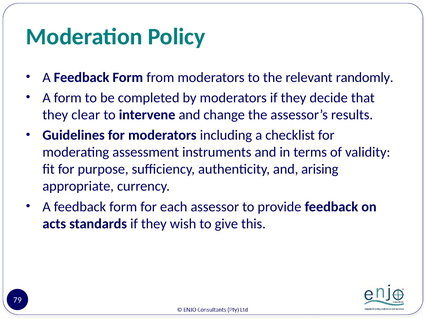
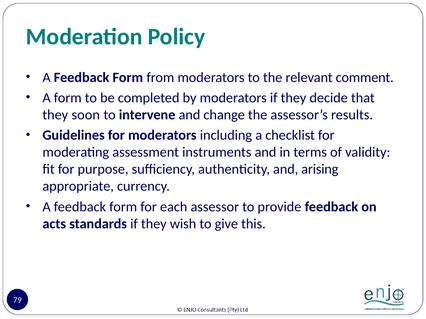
randomly: randomly -> comment (365, 77)
clear: clear -> soon (86, 115)
